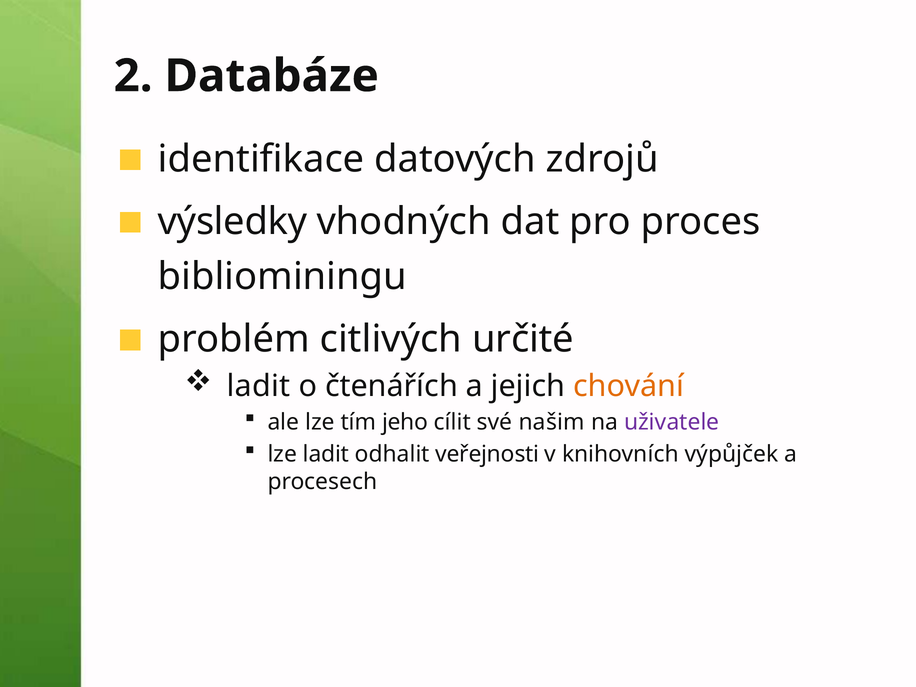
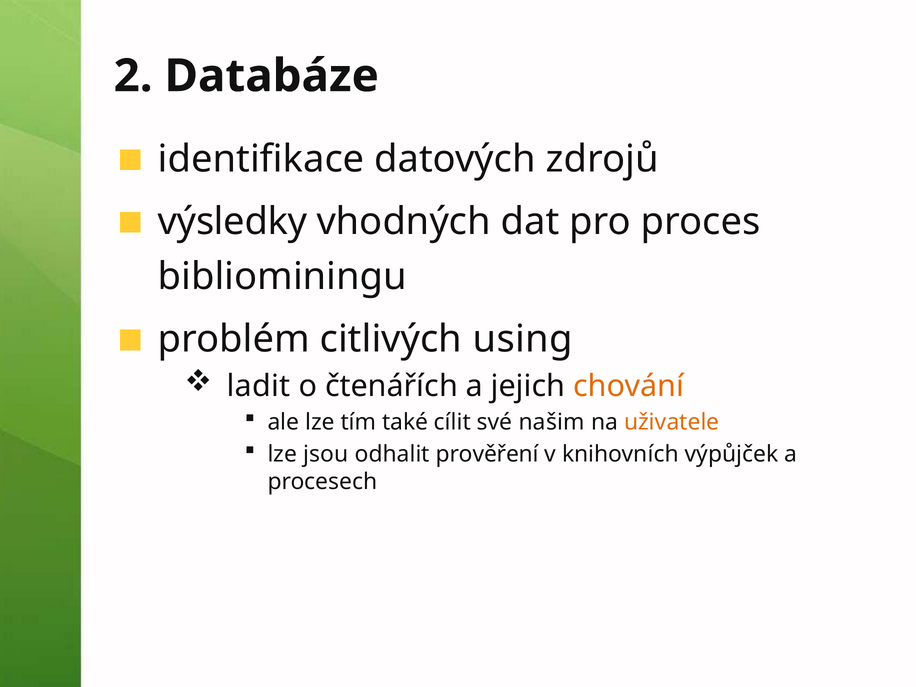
určité: určité -> using (523, 339)
jeho: jeho -> také (405, 422)
uživatele colour: purple -> orange (672, 422)
lze ladit: ladit -> jsou (326, 454)
veřejnosti: veřejnosti -> prověření (487, 454)
